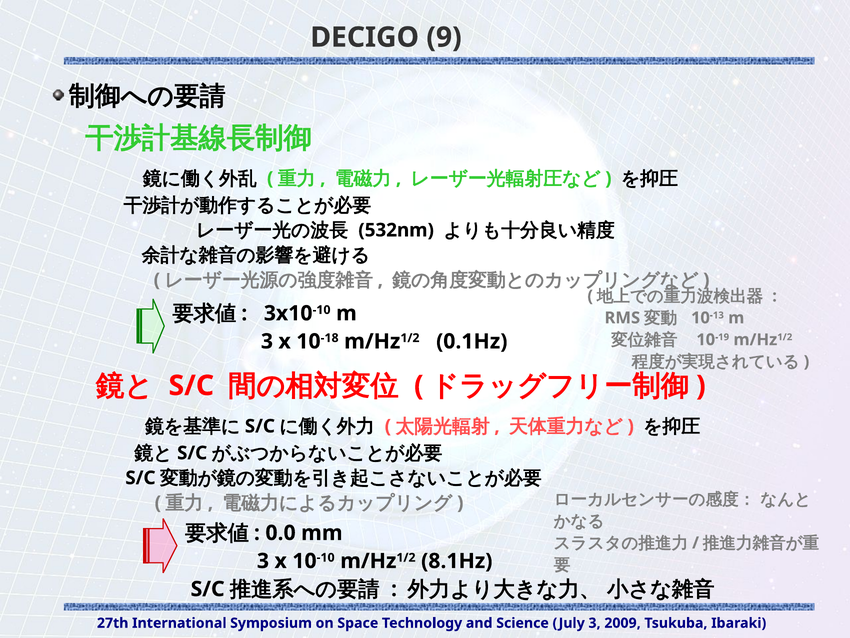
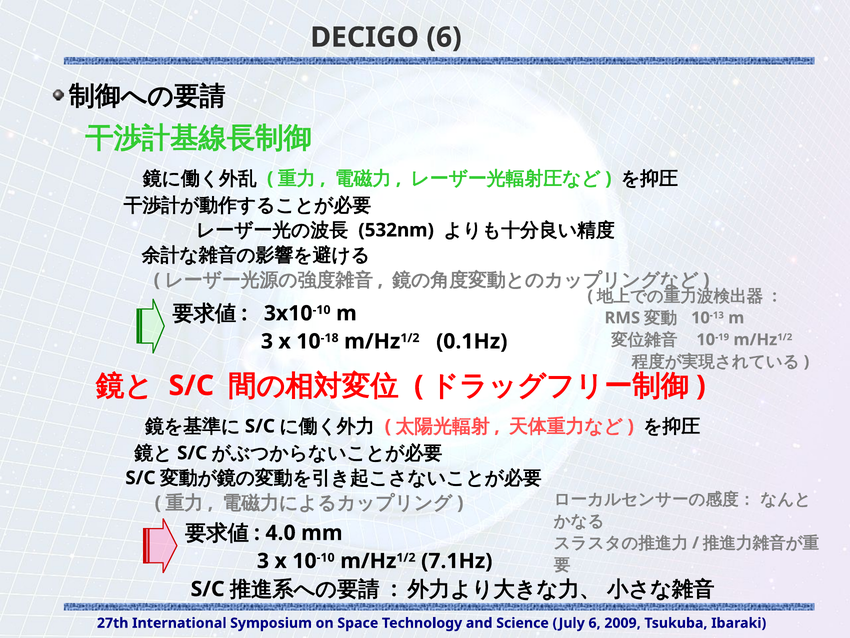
DECIGO 9: 9 -> 6 (444, 37)
0.0: 0.0 -> 4.0 (281, 533)
8.1Hz: 8.1Hz -> 7.1Hz (457, 561)
July 3: 3 -> 6 (595, 623)
